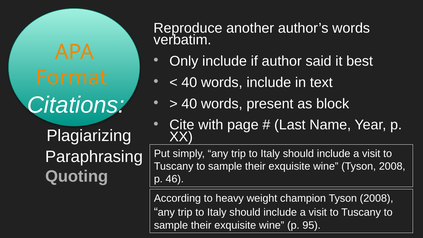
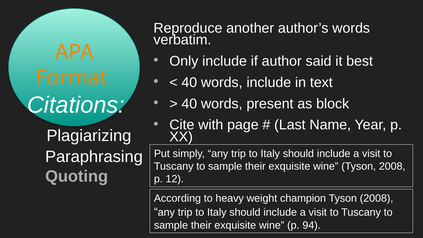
46: 46 -> 12 (175, 179)
95: 95 -> 94 (312, 225)
